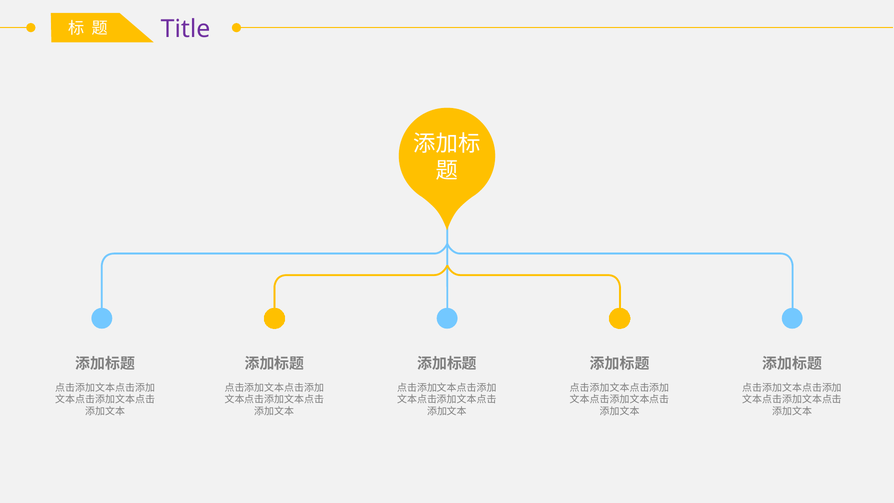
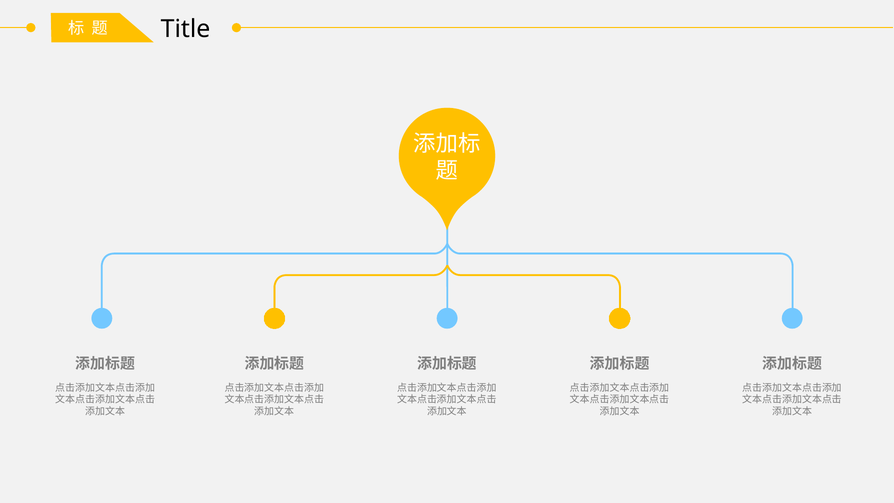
Title colour: purple -> black (186, 29)
